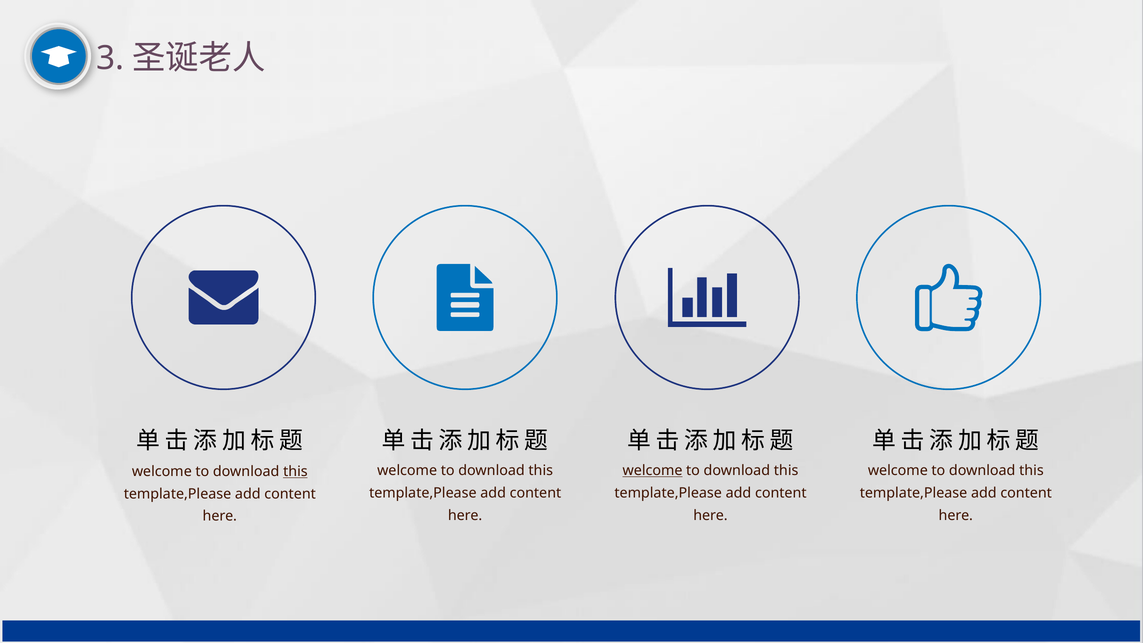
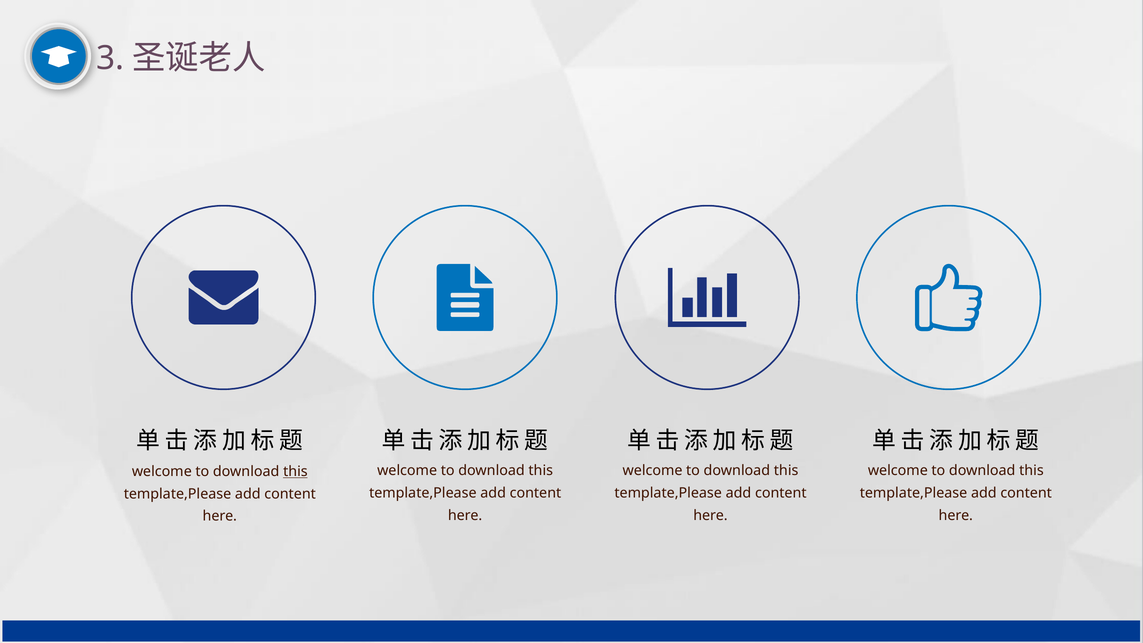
welcome underline: present -> none (653, 471)
